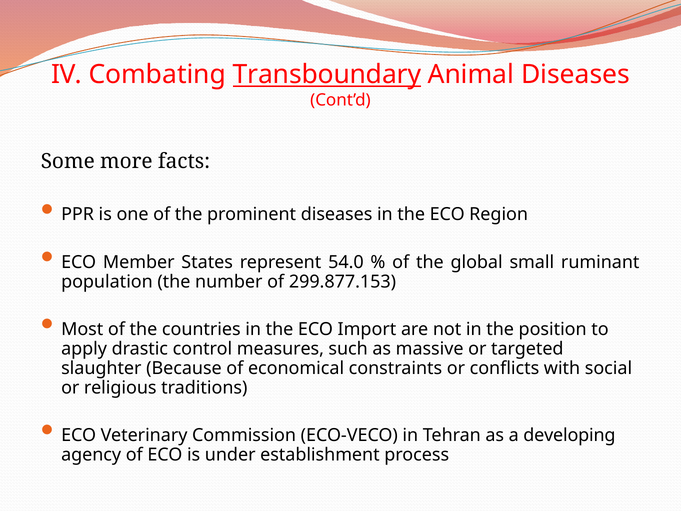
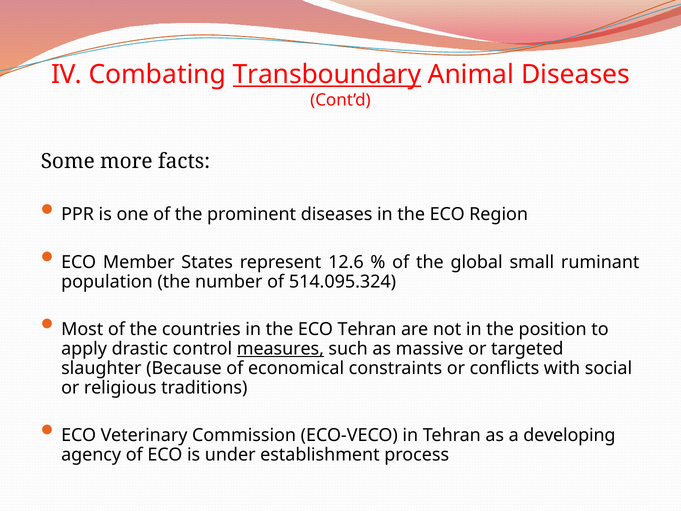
54.0: 54.0 -> 12.6 (346, 262)
299.877.153: 299.877.153 -> 514.095.324 (342, 282)
ECO Import: Import -> Tehran (367, 329)
measures underline: none -> present (280, 349)
